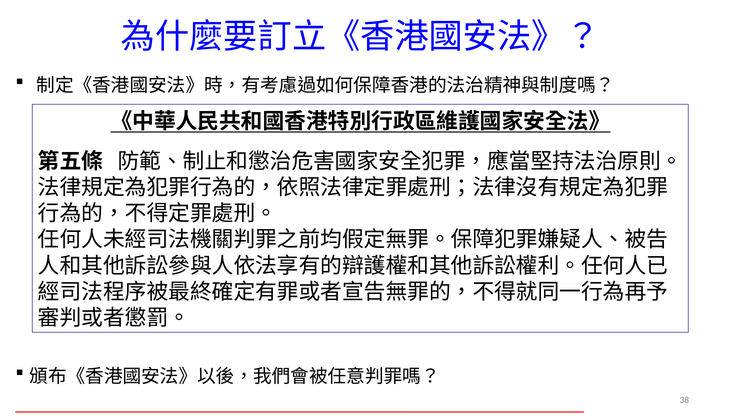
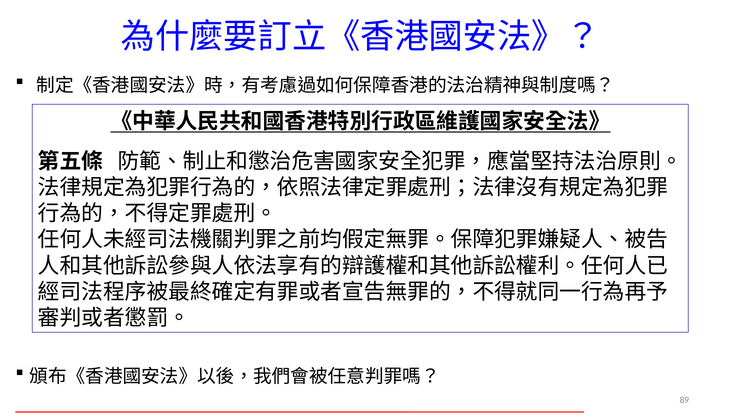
38: 38 -> 89 (684, 401)
